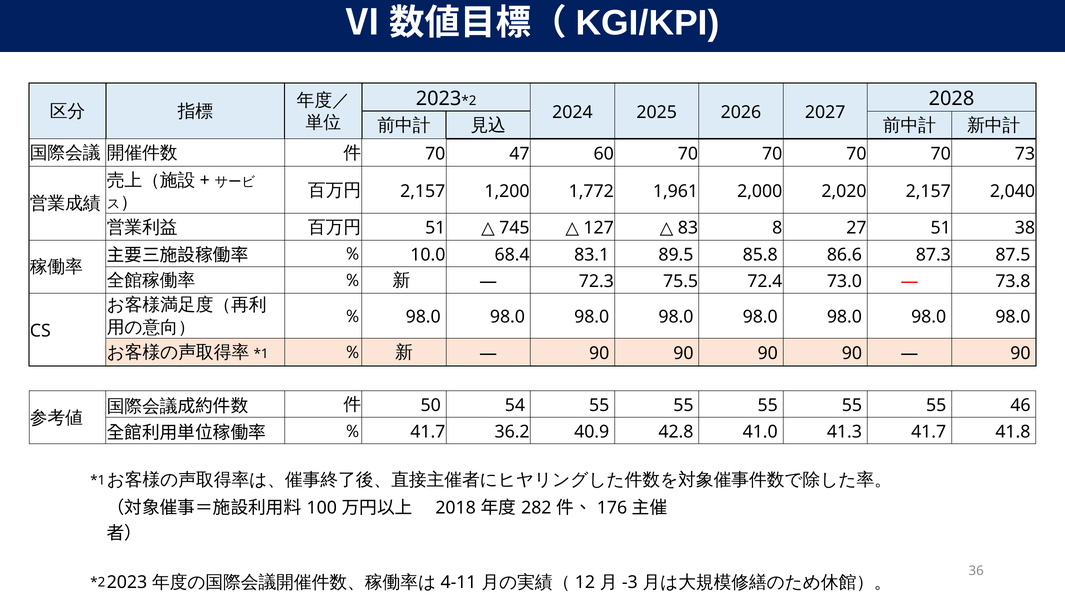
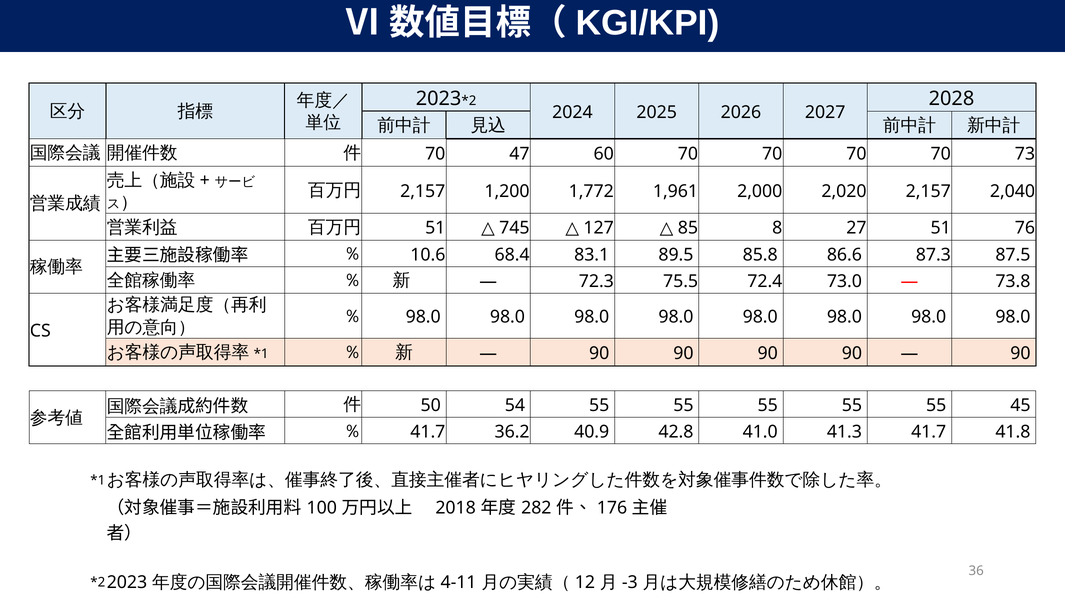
83: 83 -> 85 (688, 228)
38: 38 -> 76 (1025, 228)
10.0: 10.0 -> 10.6 (428, 255)
46: 46 -> 45 (1020, 406)
